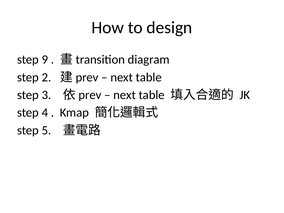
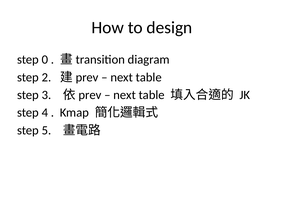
9: 9 -> 0 (45, 60)
